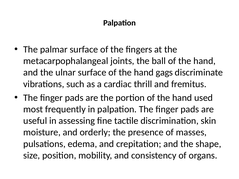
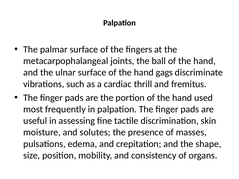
orderly: orderly -> solutes (95, 132)
